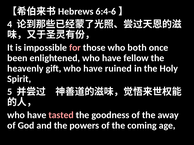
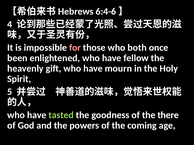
ruined: ruined -> mourn (118, 69)
tasted colour: pink -> light green (61, 115)
away: away -> there (168, 115)
